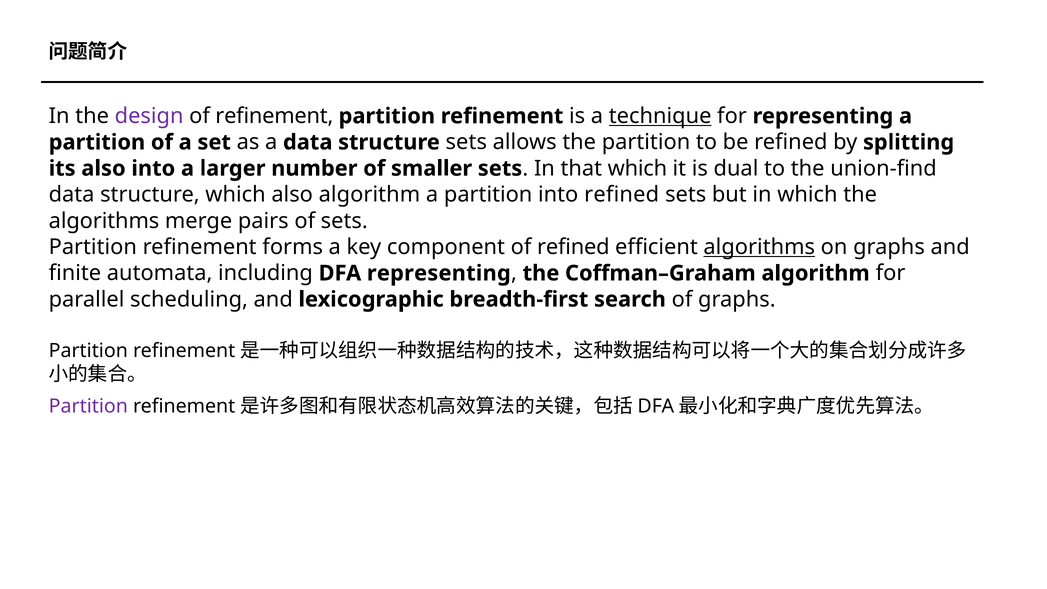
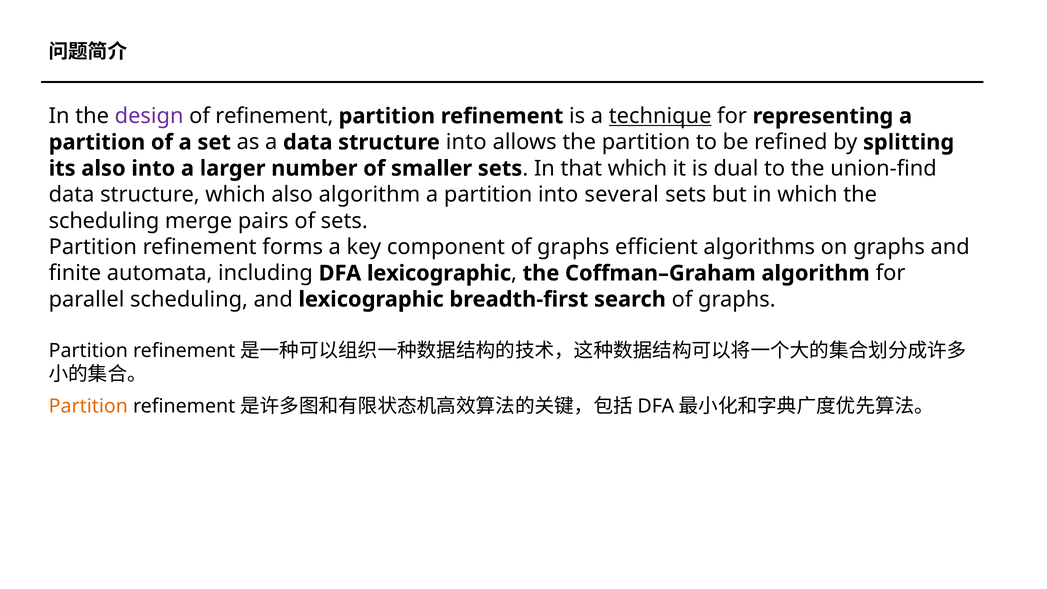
structure sets: sets -> into (466, 142)
into refined: refined -> several (622, 195)
algorithms: algorithms -> scheduling (104, 221)
component of refined: refined -> graphs (573, 247)
algorithms underline: present -> none (759, 247)
DFA representing: representing -> lexicographic (439, 273)
Partition colour: purple -> orange (88, 406)
